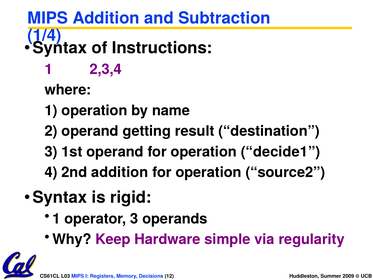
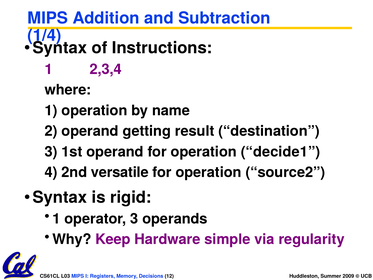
2nd addition: addition -> versatile (120, 172)
